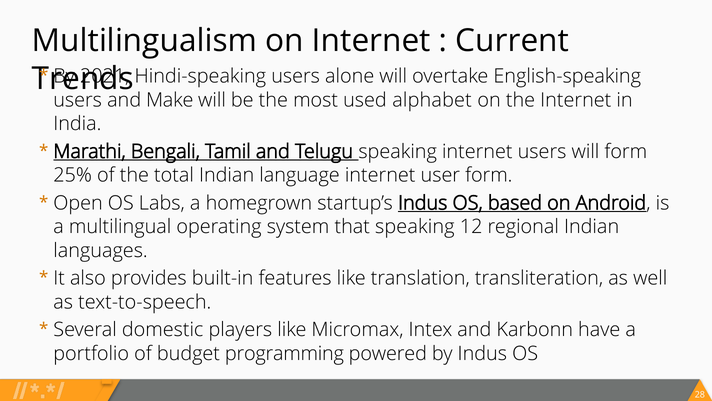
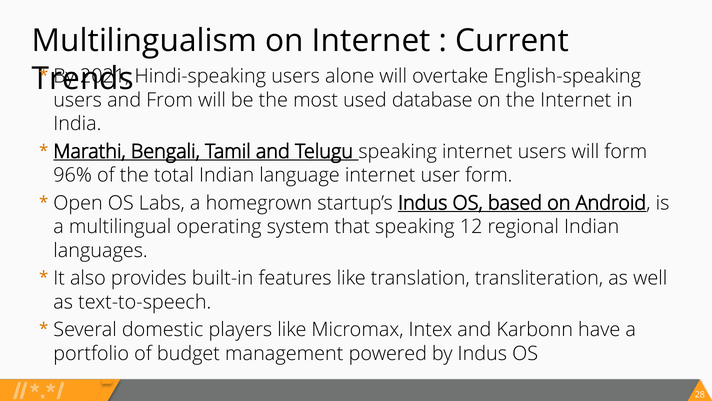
Make: Make -> From (170, 100)
alphabet: alphabet -> database (432, 100)
25%: 25% -> 96% (73, 175)
programming: programming -> management (284, 353)
